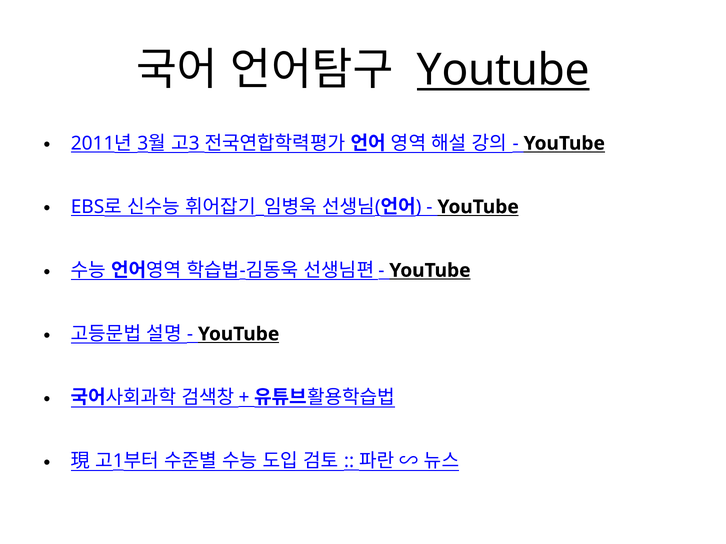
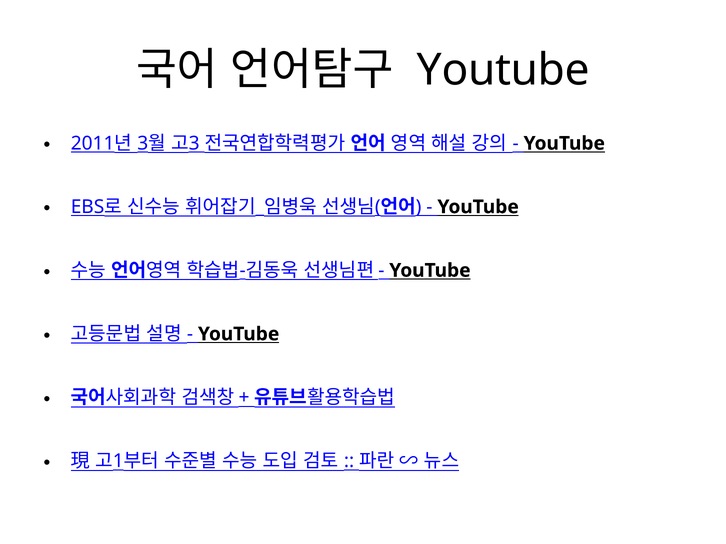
Youtube underline: present -> none (503, 70)
